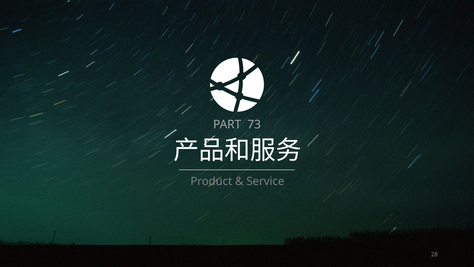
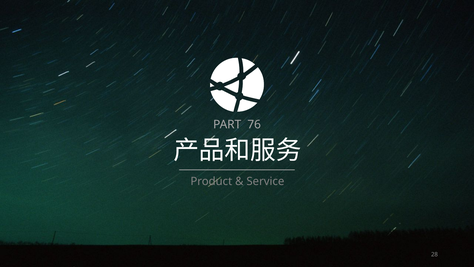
73: 73 -> 76 (254, 125)
